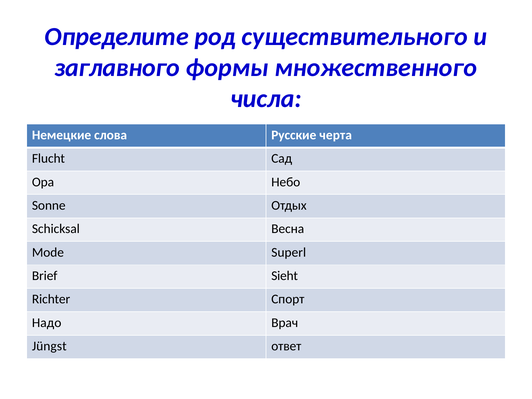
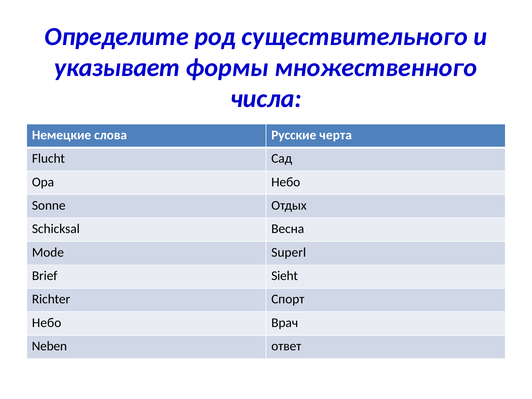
заглавного: заглавного -> указывает (117, 68)
Надо: Надо -> Небо (47, 323)
Jüngst: Jüngst -> Neben (49, 346)
